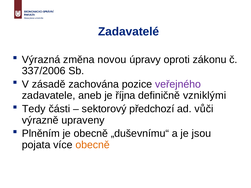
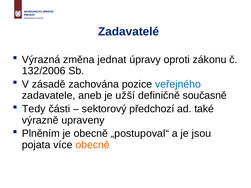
novou: novou -> jednat (112, 60)
337/2006: 337/2006 -> 132/2006 (44, 71)
veřejného colour: purple -> blue (178, 84)
října: října -> užší (125, 96)
vzniklými: vzniklými -> současně (205, 96)
vůči: vůči -> také (204, 109)
„duševnímu“: „duševnímu“ -> „postupoval“ (140, 134)
